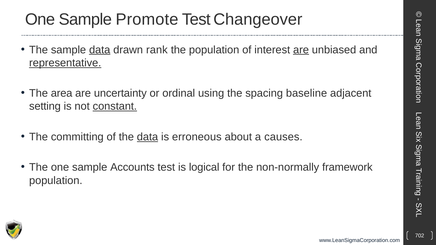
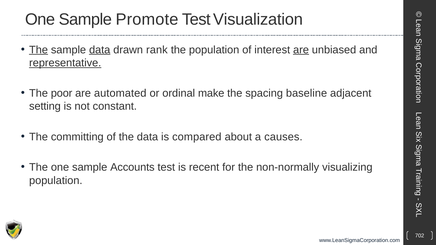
Changeover: Changeover -> Visualization (258, 19)
The underline: none -> present (39, 50)
area: area -> poor (62, 93)
uncertainty: uncertainty -> automated (120, 93)
using: using -> make (211, 93)
constant underline: present -> none (115, 106)
data underline: present -> none (148, 137)
erroneous: erroneous -> compared (197, 137)
logical: logical -> recent (204, 168)
framework: framework -> visualizing (347, 168)
